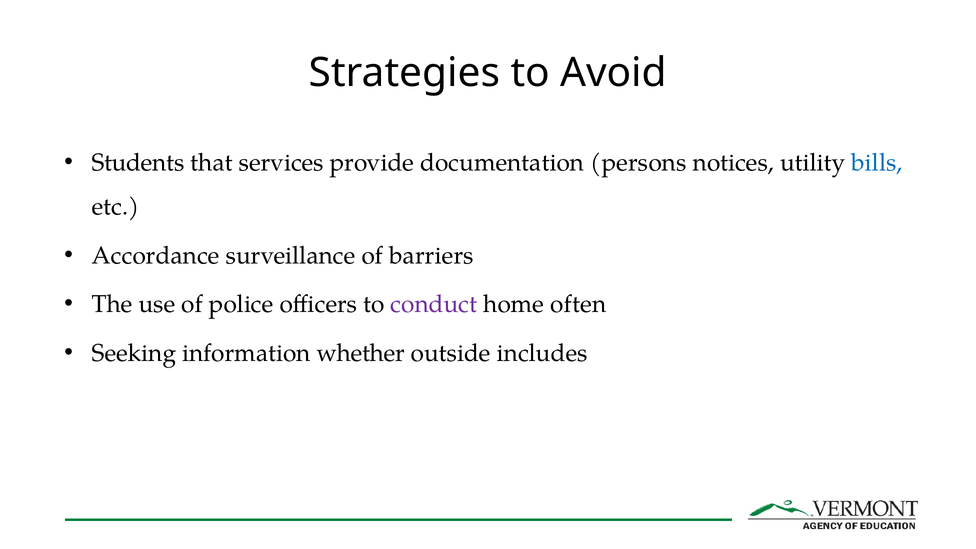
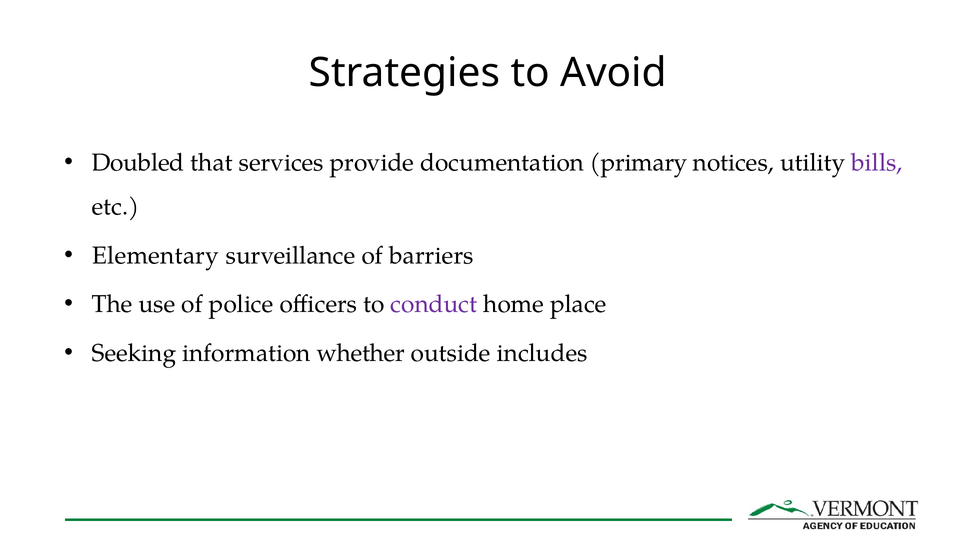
Students: Students -> Doubled (138, 163)
persons: persons -> primary (639, 163)
bills colour: blue -> purple (877, 163)
Accordance: Accordance -> Elementary (156, 255)
often: often -> place (578, 304)
